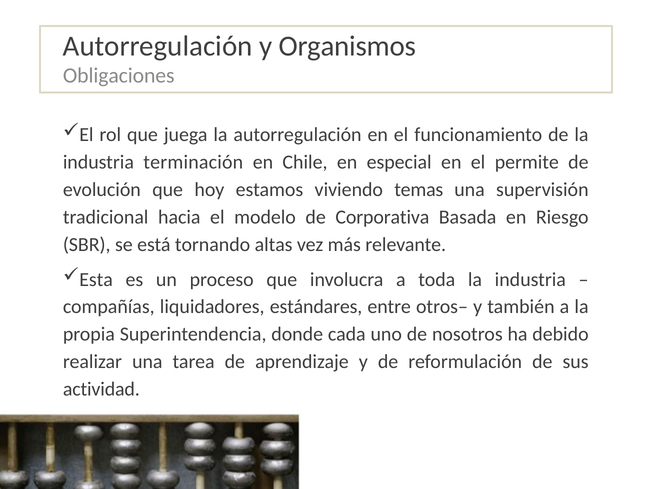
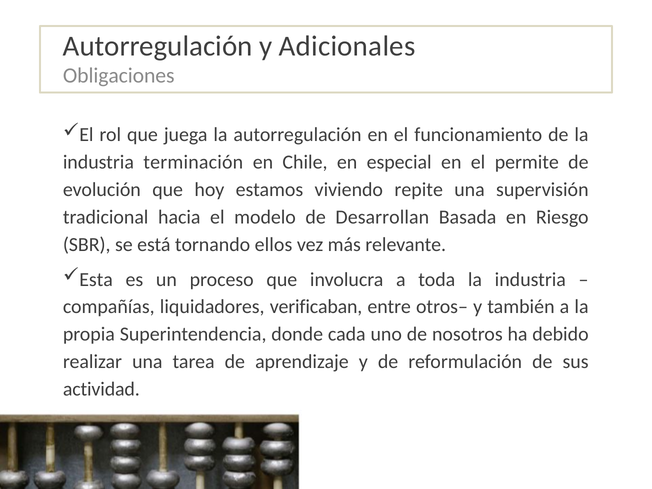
Organismos: Organismos -> Adicionales (347, 46)
temas: temas -> repite (419, 190)
Corporativa: Corporativa -> Desarrollan (382, 217)
altas: altas -> ellos (274, 245)
estándares: estándares -> verificaban (316, 307)
